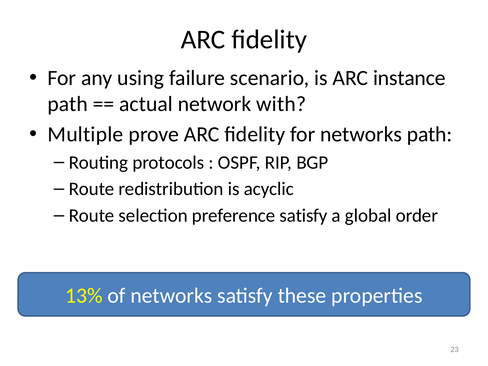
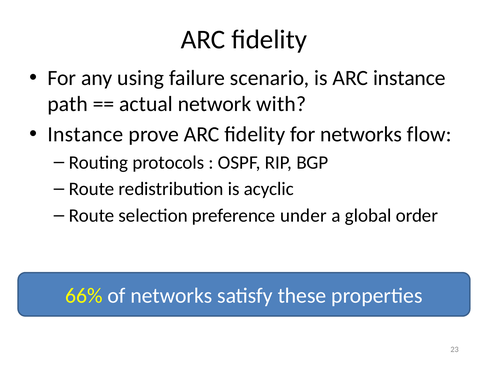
Multiple: Multiple -> Instance (86, 134)
networks path: path -> flow (429, 134)
preference satisfy: satisfy -> under (303, 215)
13%: 13% -> 66% (84, 296)
